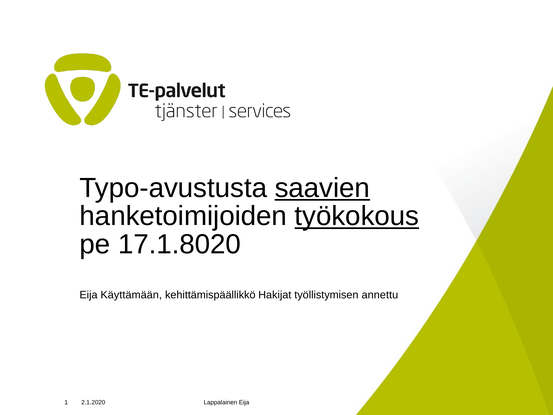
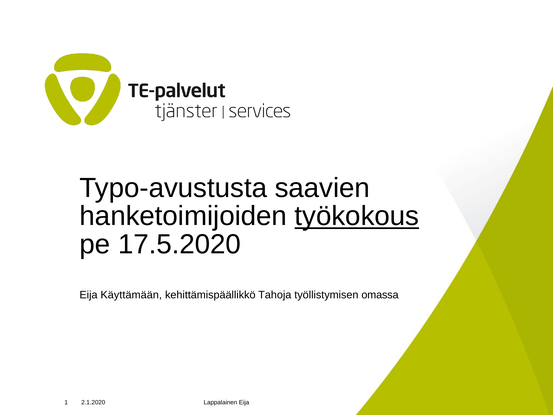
saavien underline: present -> none (322, 188)
17.1.8020: 17.1.8020 -> 17.5.2020 (179, 244)
Hakijat: Hakijat -> Tahoja (275, 295)
annettu: annettu -> omassa (380, 295)
